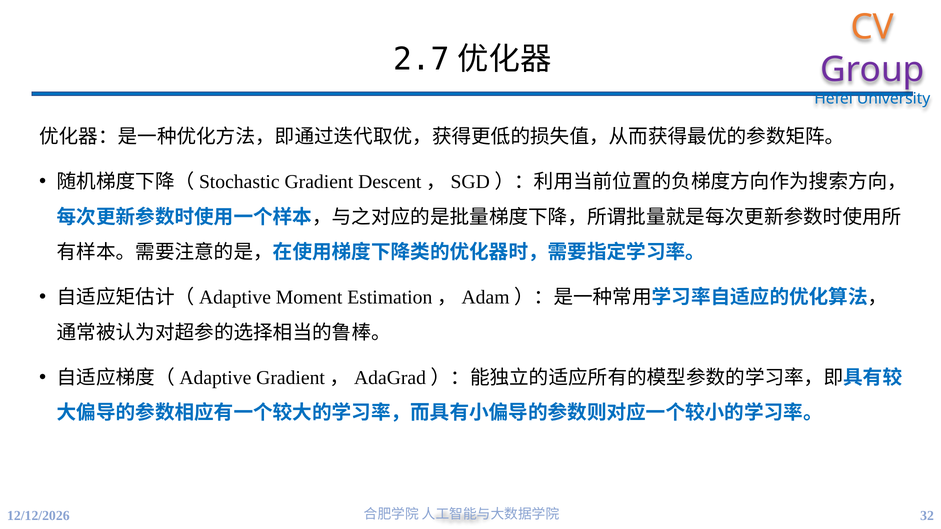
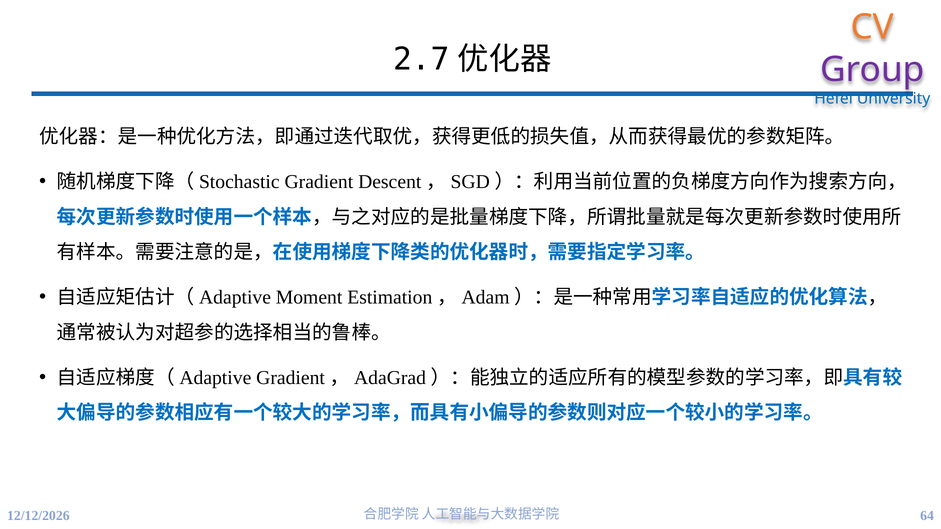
32: 32 -> 64 (927, 516)
